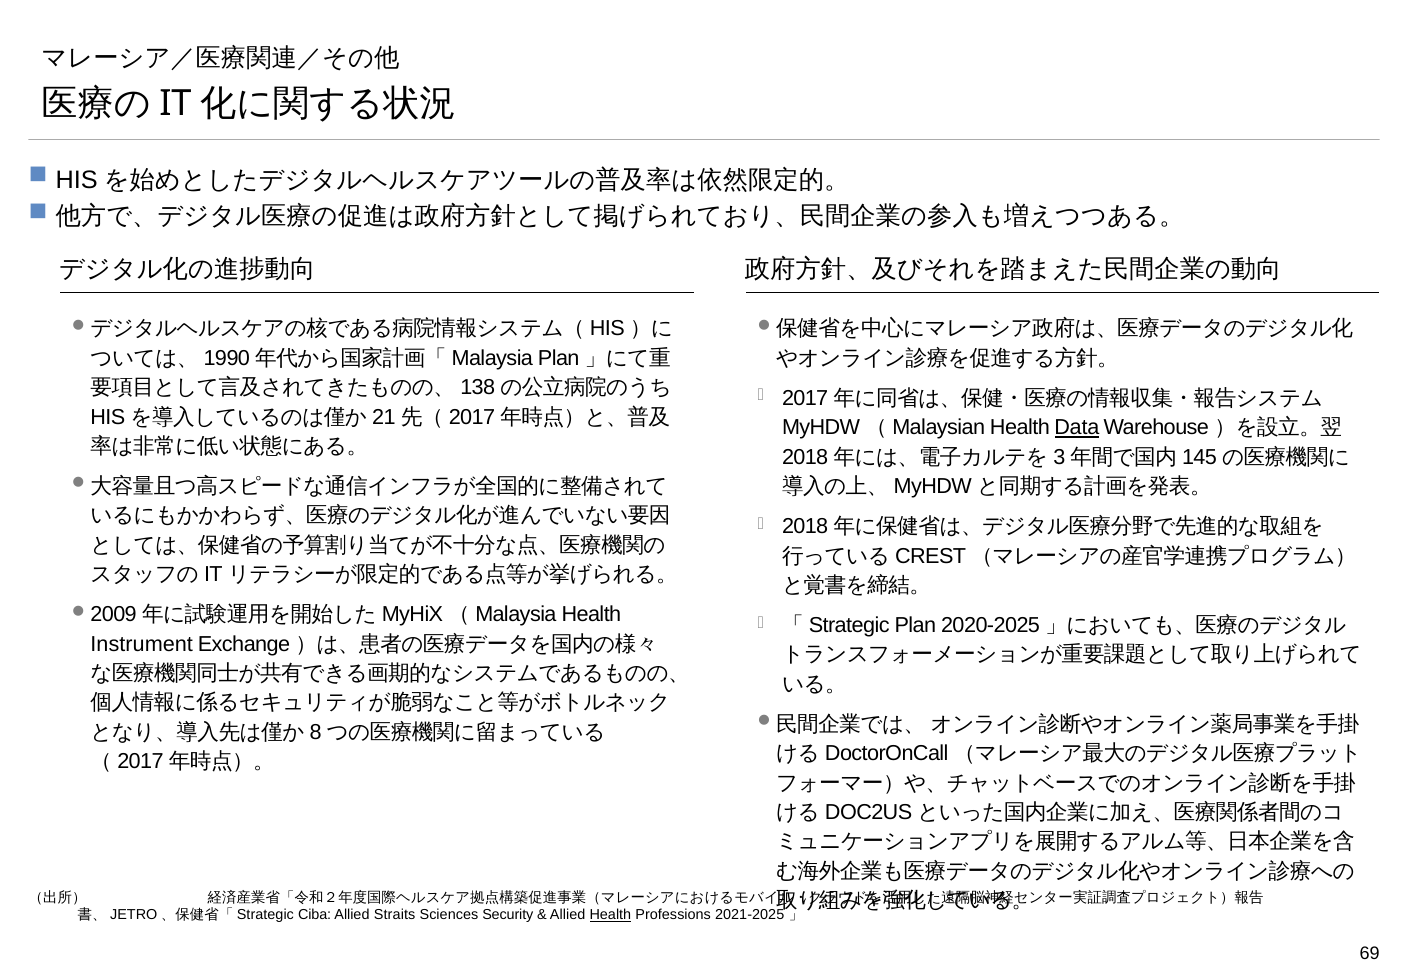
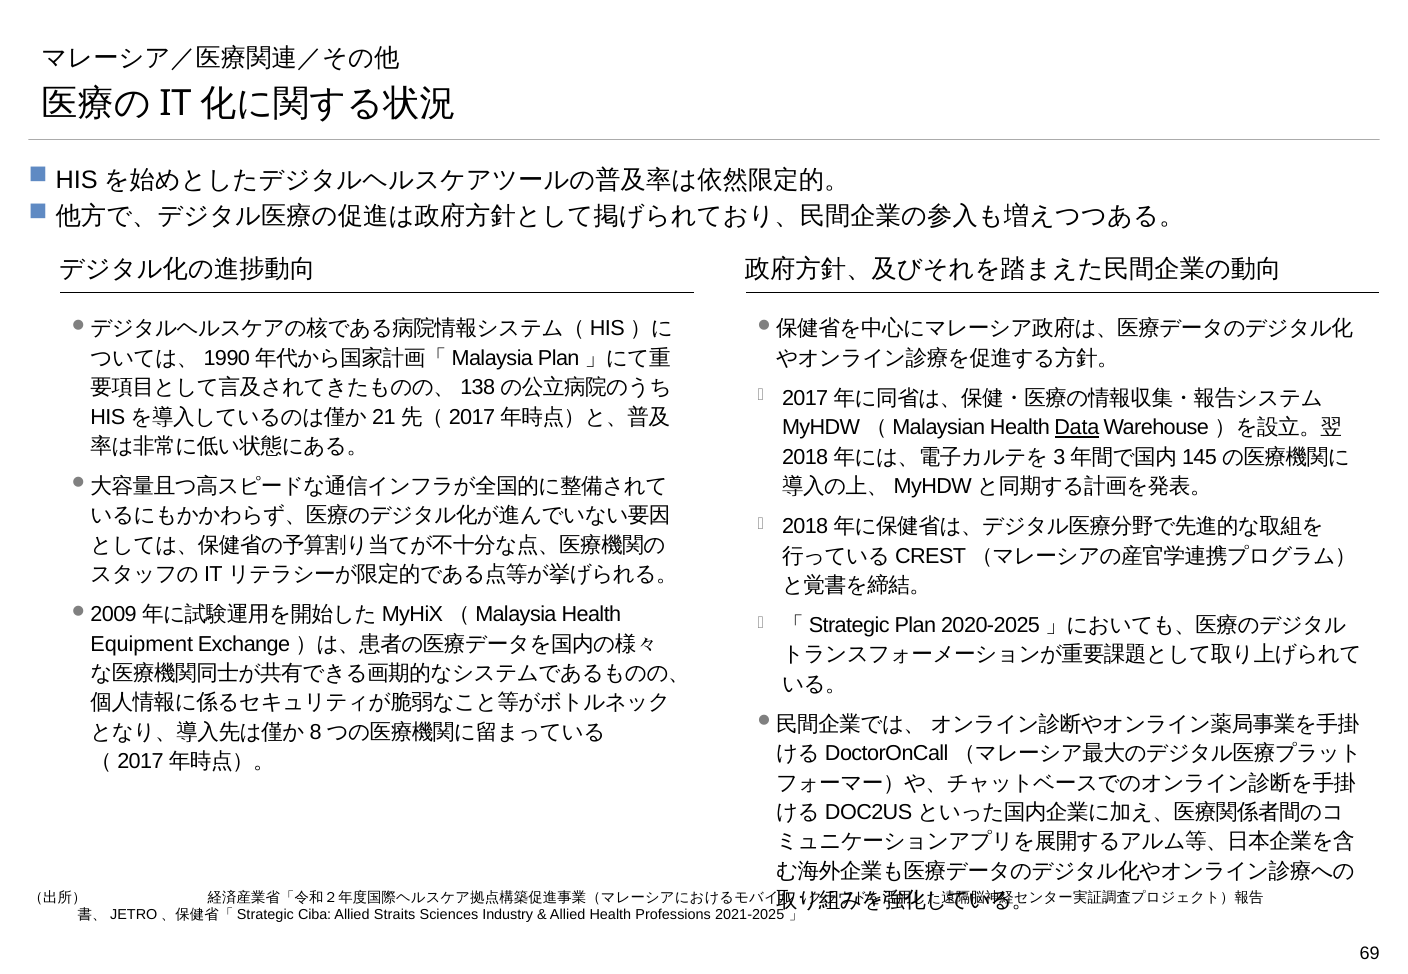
Instrument: Instrument -> Equipment (142, 644)
Security: Security -> Industry (508, 916)
Health underline: present -> none (610, 916)
